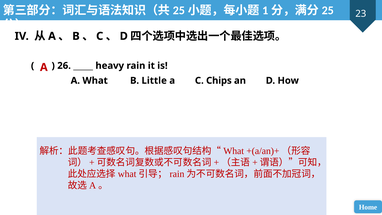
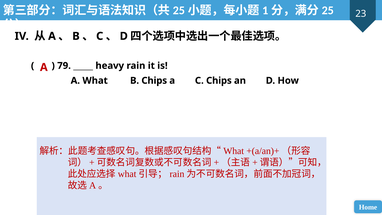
26: 26 -> 79 (64, 66)
B Little: Little -> Chips (154, 81)
